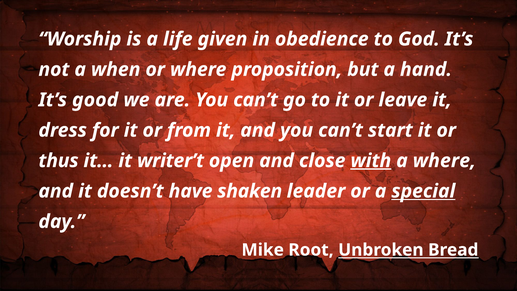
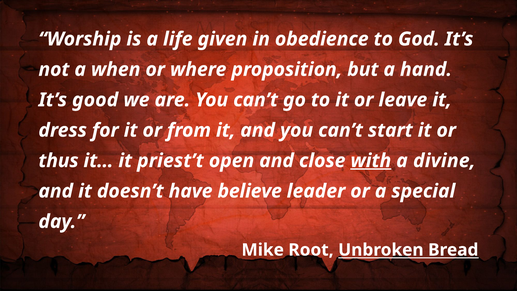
writer’t: writer’t -> priest’t (170, 161)
a where: where -> divine (444, 161)
shaken: shaken -> believe (250, 191)
special underline: present -> none (423, 191)
